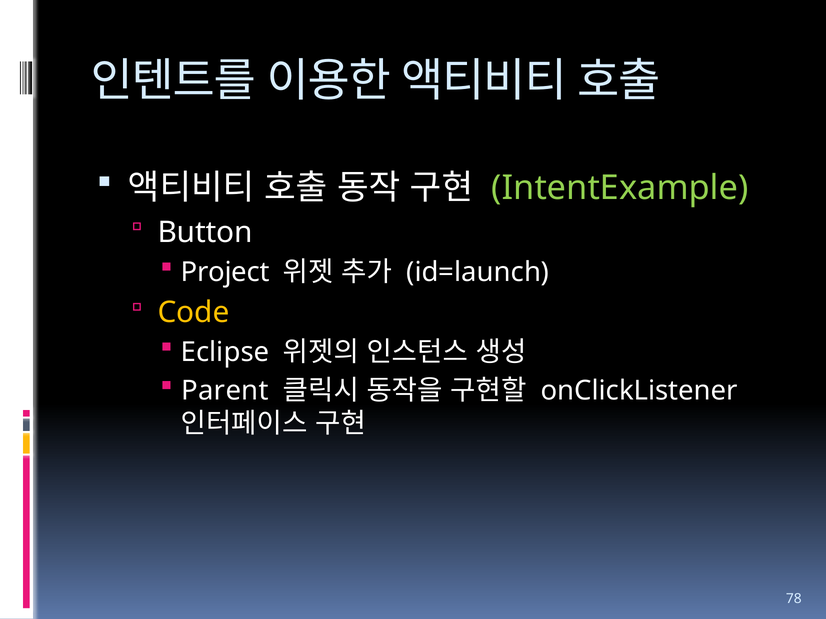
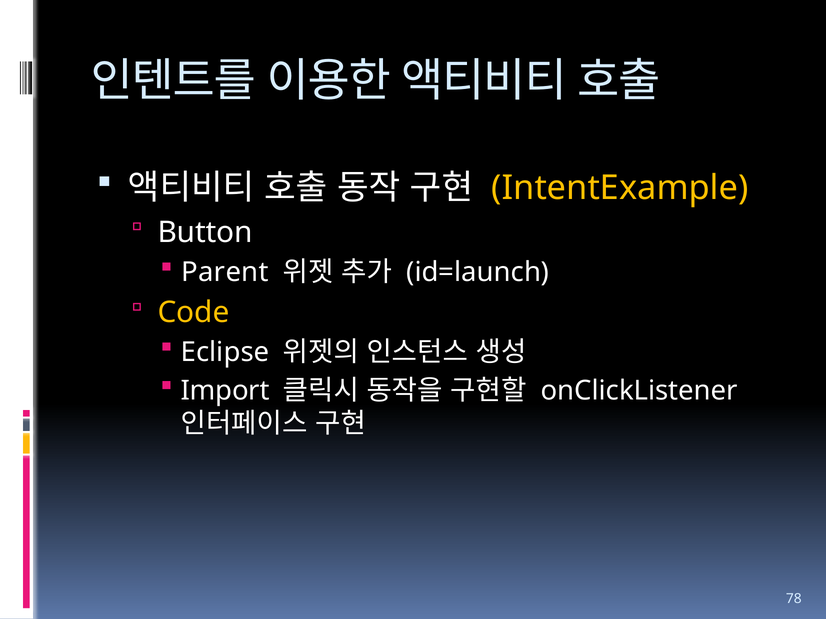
IntentExample colour: light green -> yellow (620, 188)
Project: Project -> Parent (225, 272)
Parent: Parent -> Import (225, 391)
